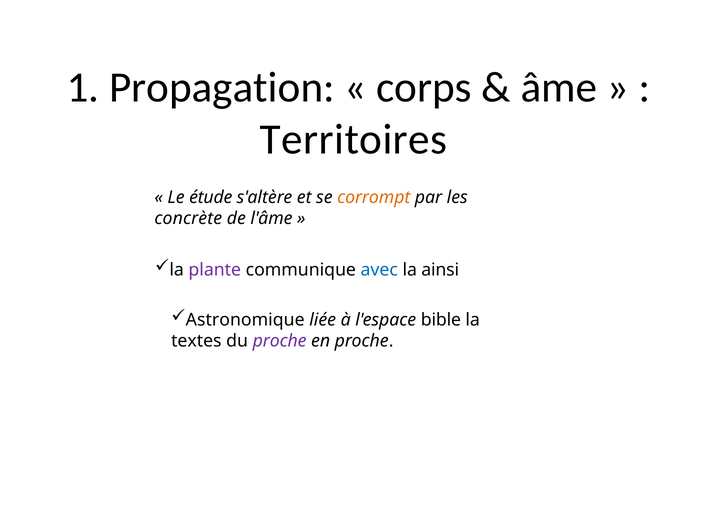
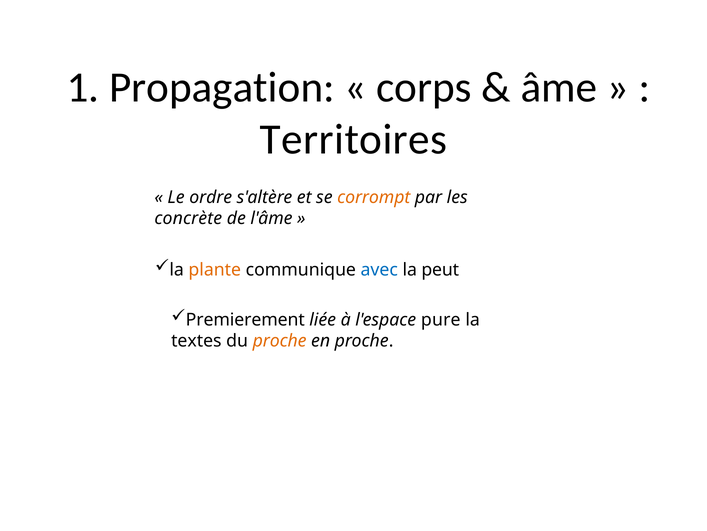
étude: étude -> ordre (211, 197)
plante colour: purple -> orange (215, 269)
ainsi: ainsi -> peut (440, 269)
Astronomique: Astronomique -> Premierement (245, 319)
bible: bible -> pure (441, 319)
proche colour: purple -> orange (280, 341)
